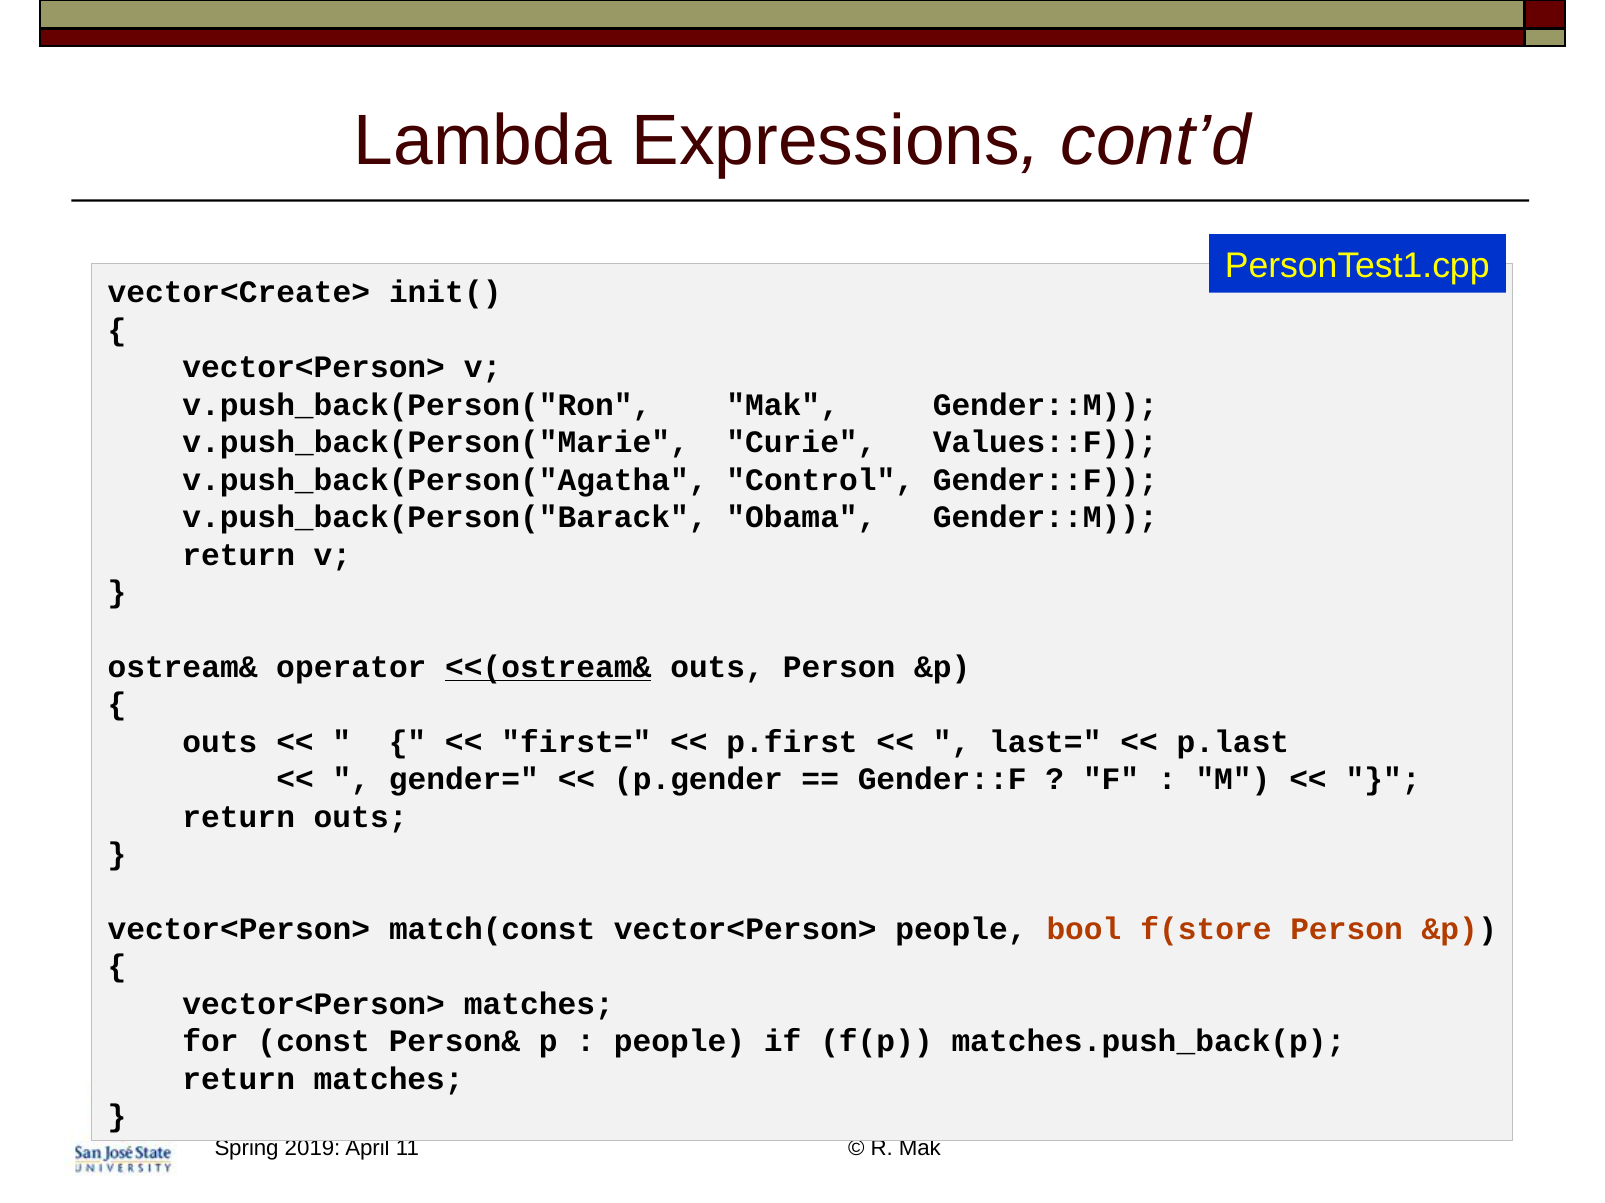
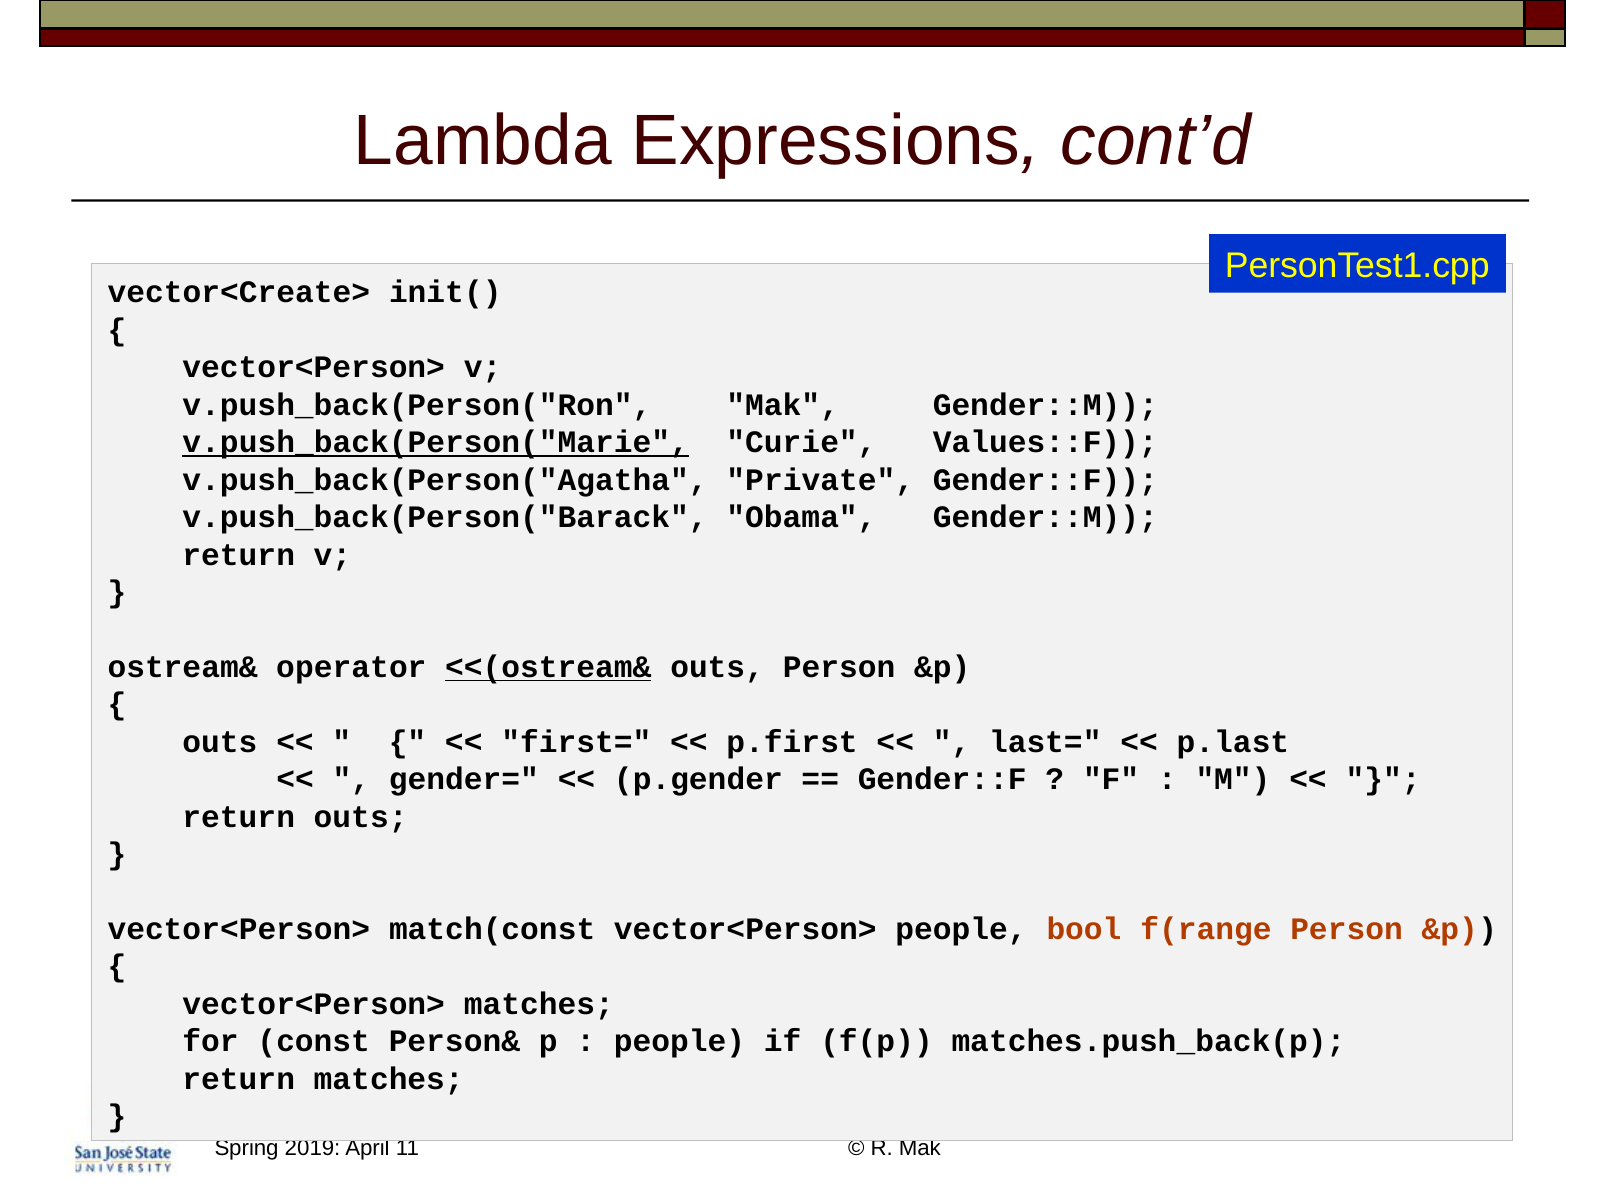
v.push_back(Person("Marie underline: none -> present (436, 443)
Control: Control -> Private (820, 480)
f(store: f(store -> f(range (1206, 930)
